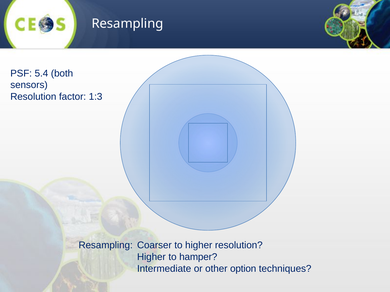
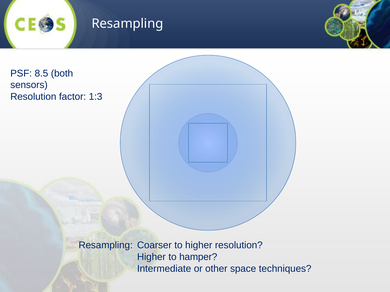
5.4: 5.4 -> 8.5 (41, 73)
option: option -> space (243, 269)
